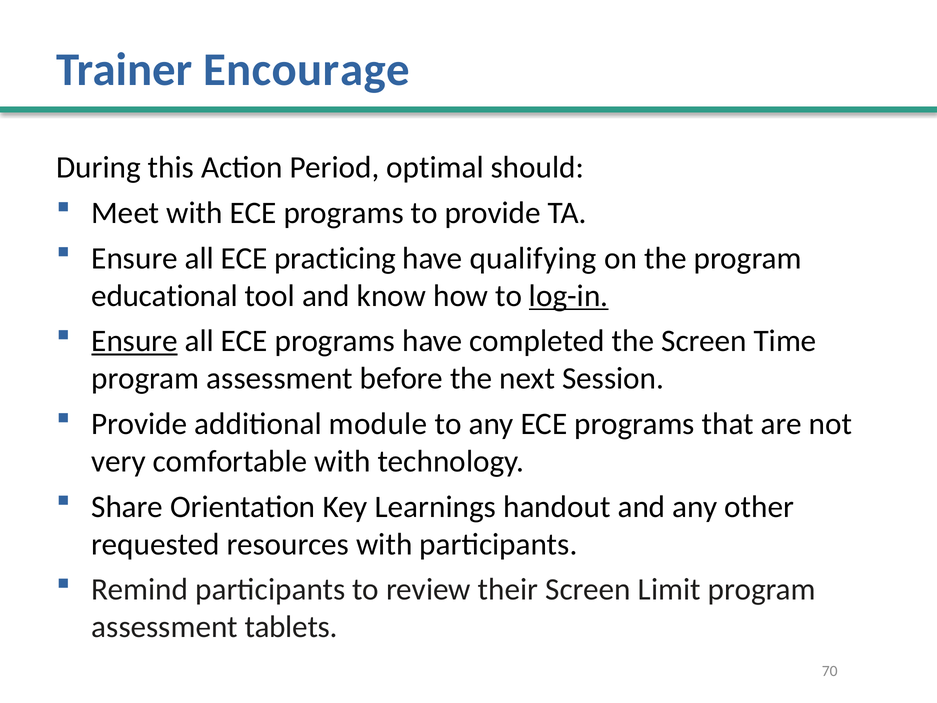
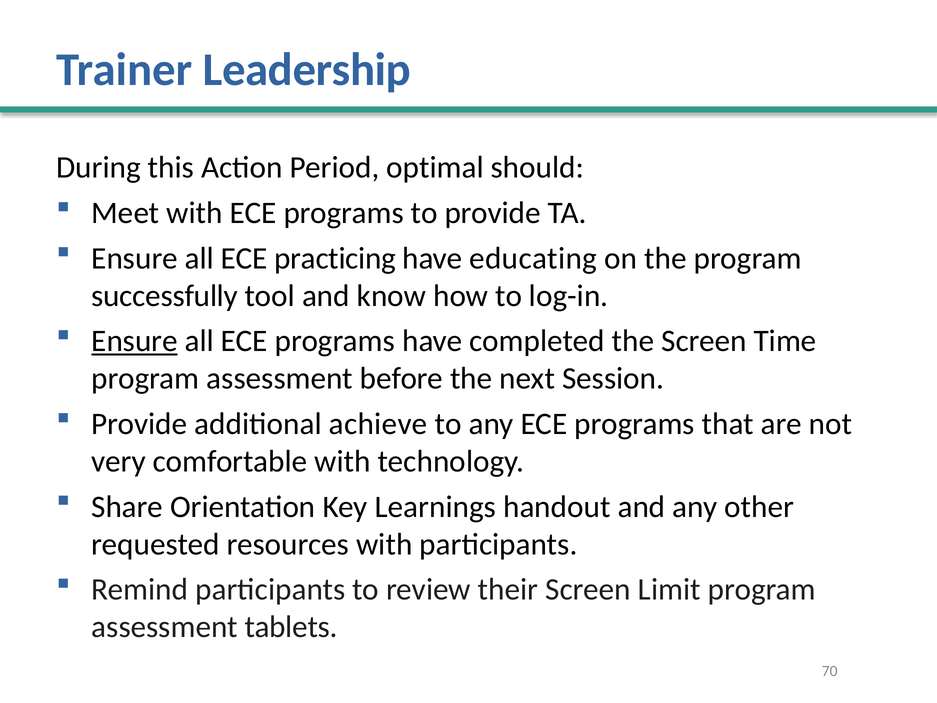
Encourage: Encourage -> Leadership (307, 70)
qualifying: qualifying -> educating (533, 258)
educational: educational -> successfully (165, 296)
log-in underline: present -> none (569, 296)
module: module -> achieve (378, 424)
